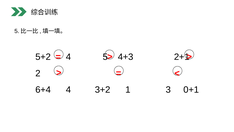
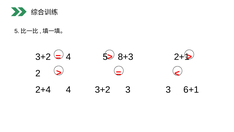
5+2: 5+2 -> 3+2 (43, 57)
4+3: 4+3 -> 8+3 (126, 57)
6+4: 6+4 -> 2+4 (43, 90)
3+2 1: 1 -> 3 (128, 90)
0+1: 0+1 -> 6+1 (191, 90)
